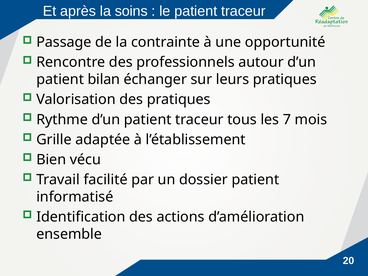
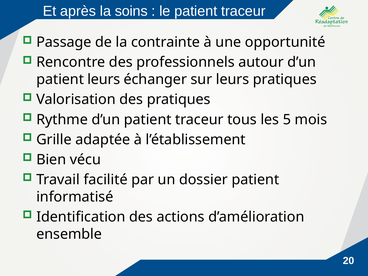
patient bilan: bilan -> leurs (104, 79)
7: 7 -> 5 (287, 120)
